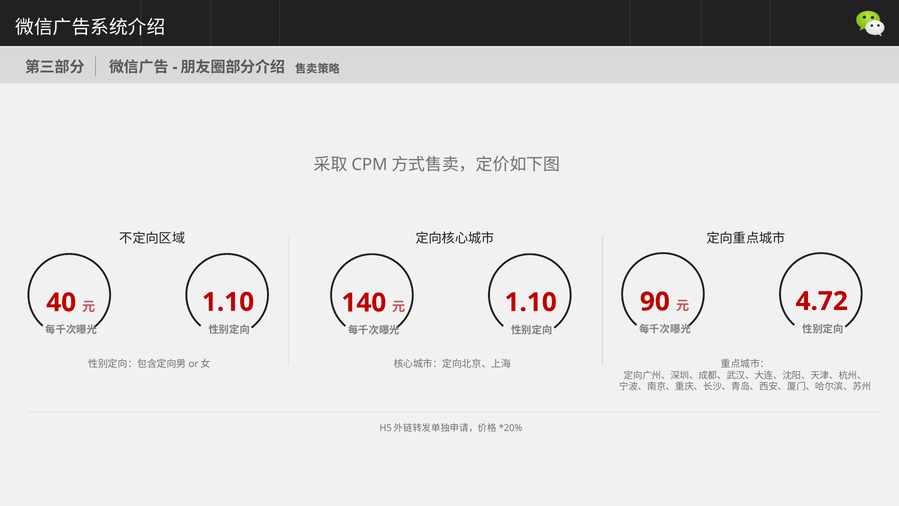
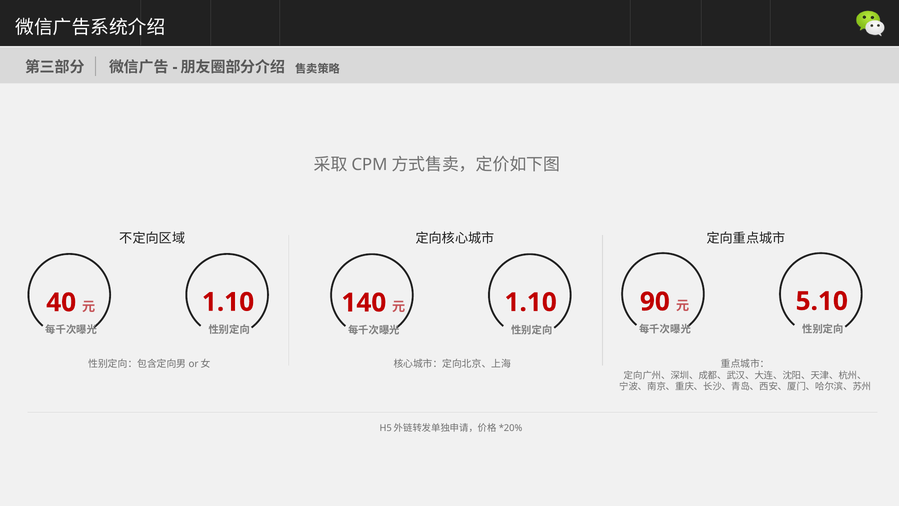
4.72: 4.72 -> 5.10 (822, 301)
